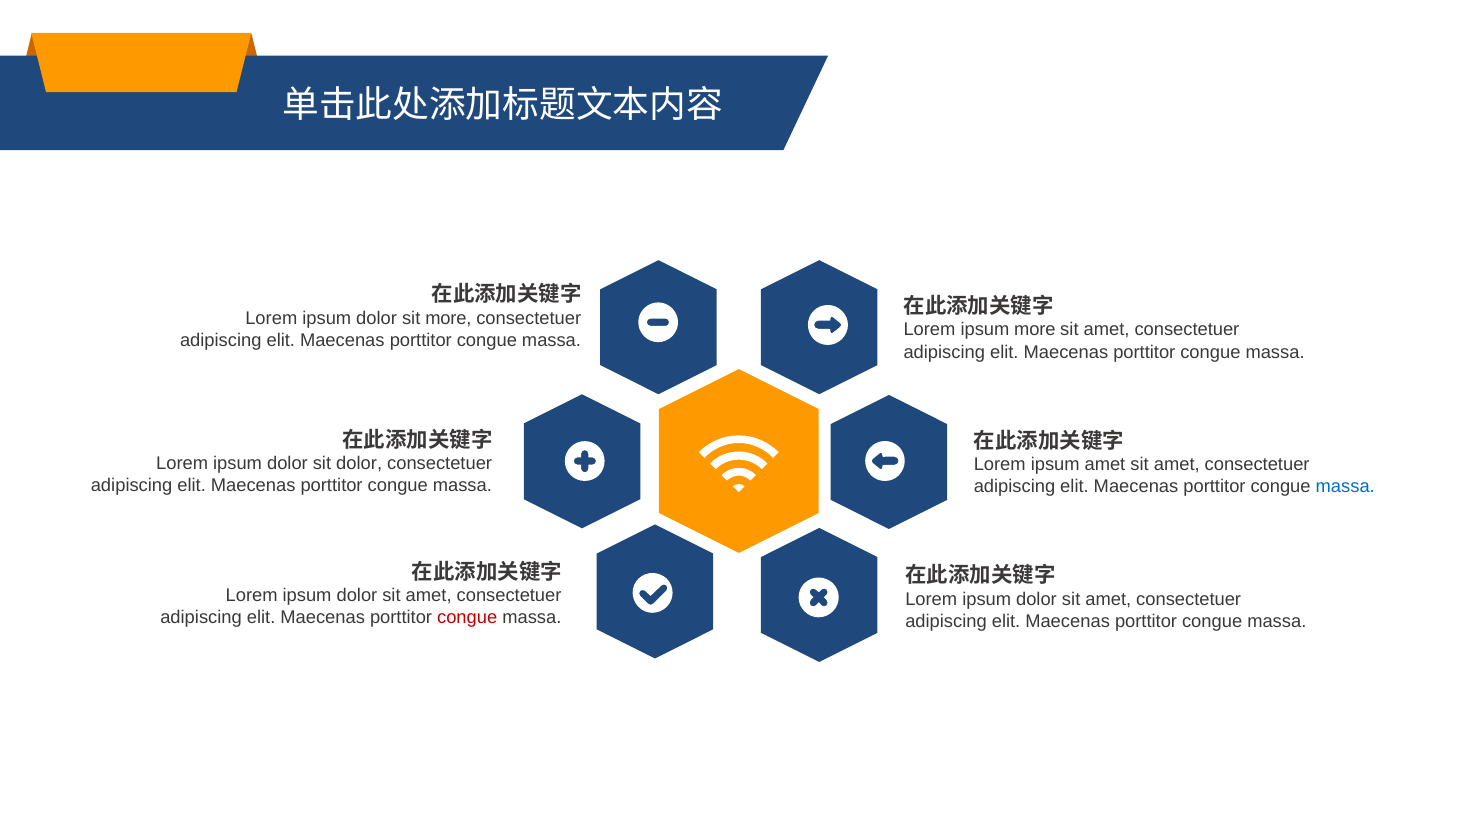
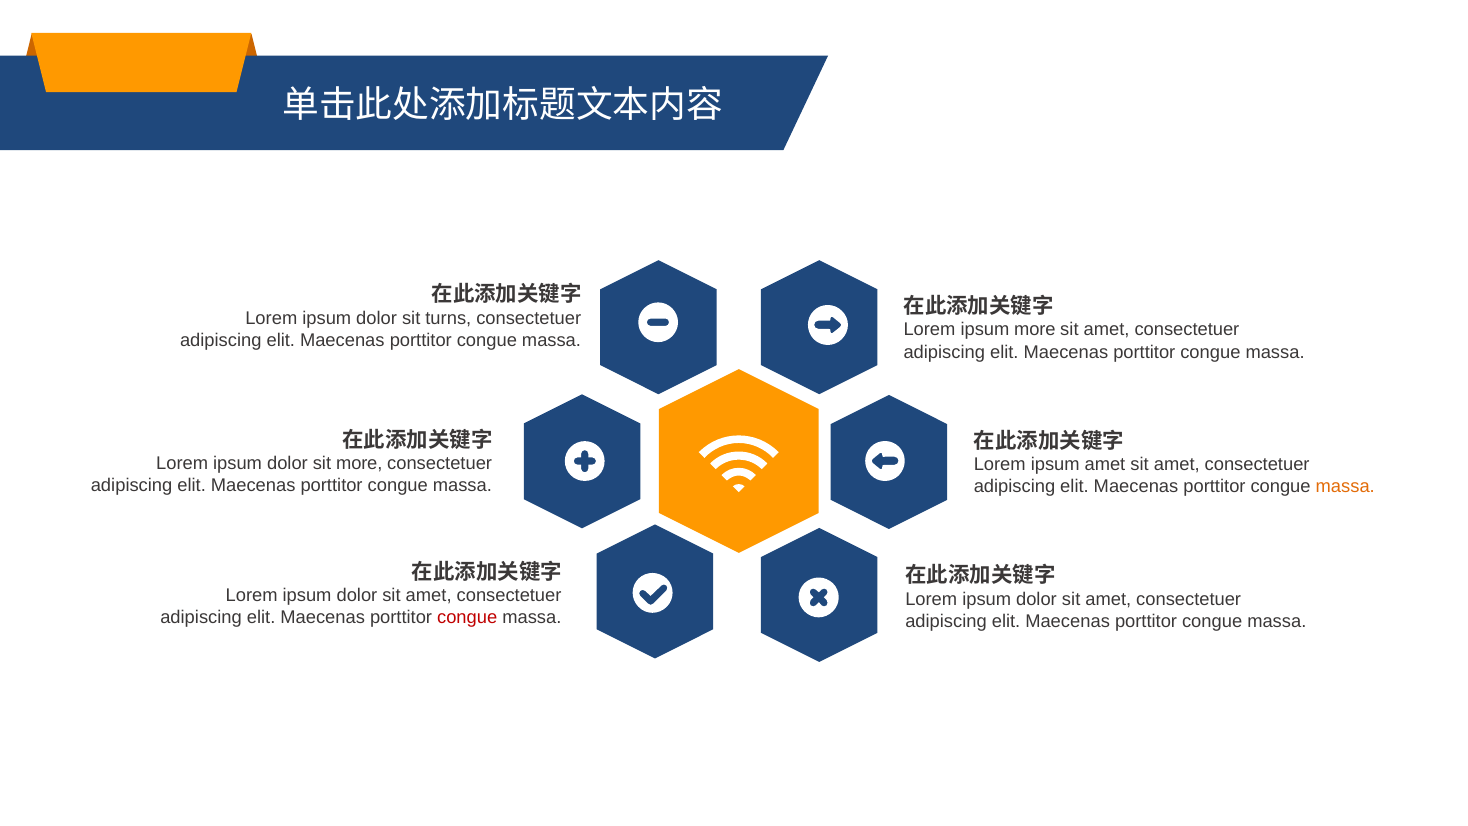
sit more: more -> turns (448, 318)
sit dolor: dolor -> more (359, 464)
massa colour: blue -> orange (1345, 487)
